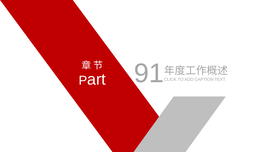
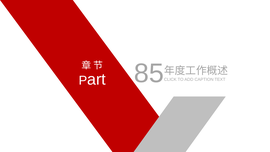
91: 91 -> 85 (149, 73)
